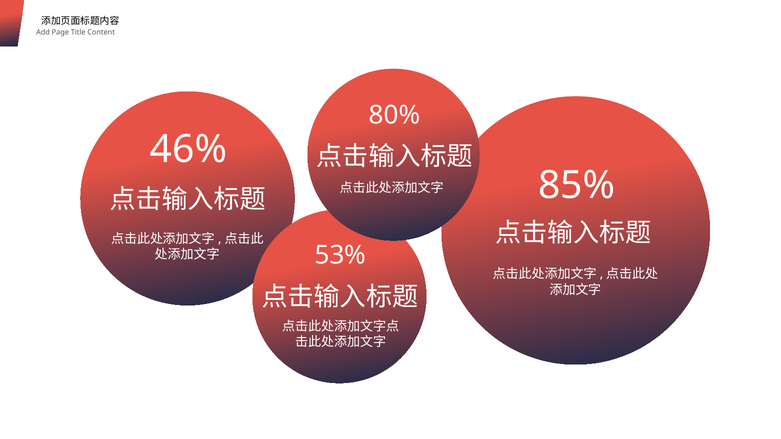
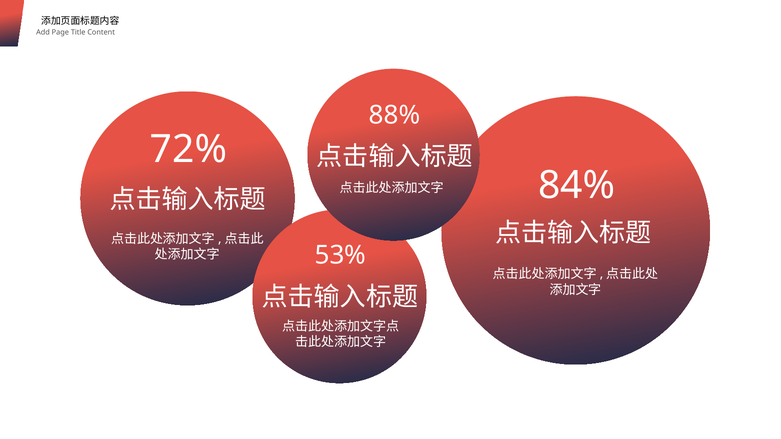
80%: 80% -> 88% (394, 115)
46%: 46% -> 72% (188, 150)
85%: 85% -> 84% (577, 186)
